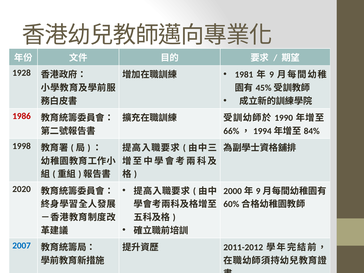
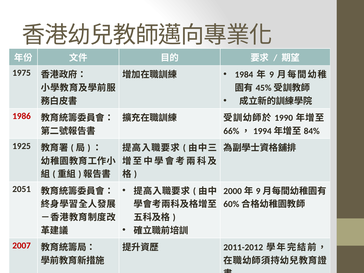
1928: 1928 -> 1975 (22, 73)
1981: 1981 -> 1984 (244, 75)
1998: 1998 -> 1925 (22, 146)
2020: 2020 -> 2051 (22, 189)
2007 colour: blue -> red (22, 246)
